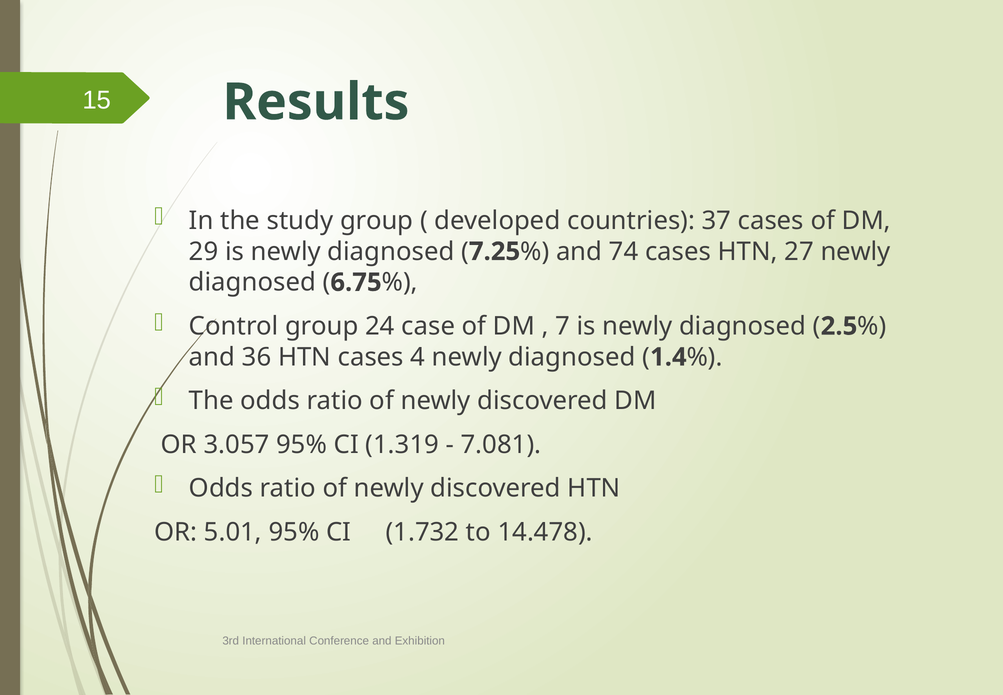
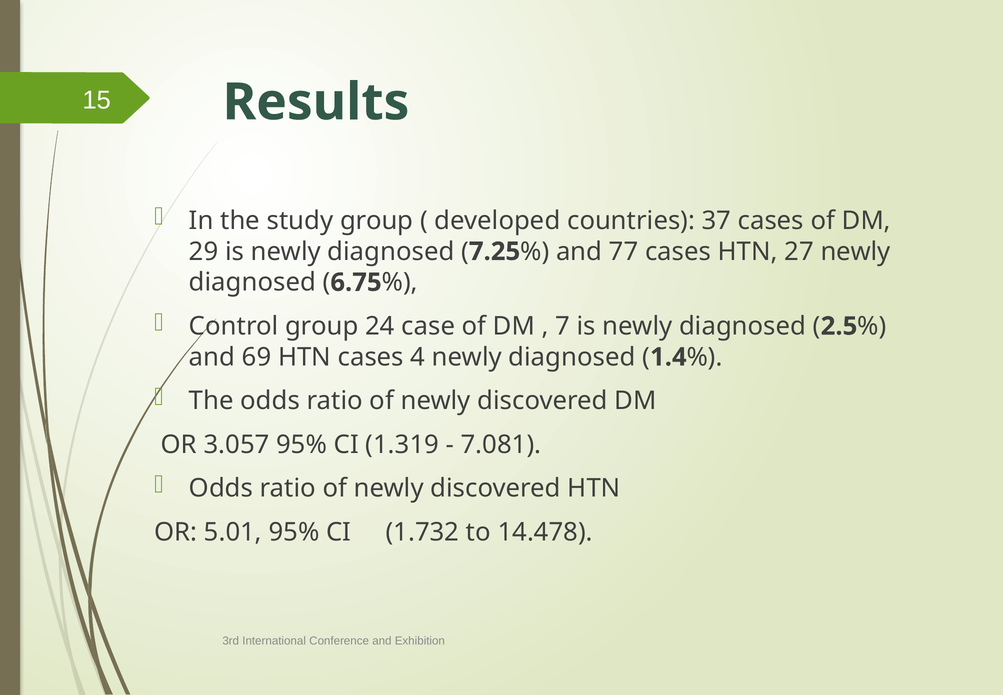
74: 74 -> 77 (624, 251)
36: 36 -> 69 (257, 357)
